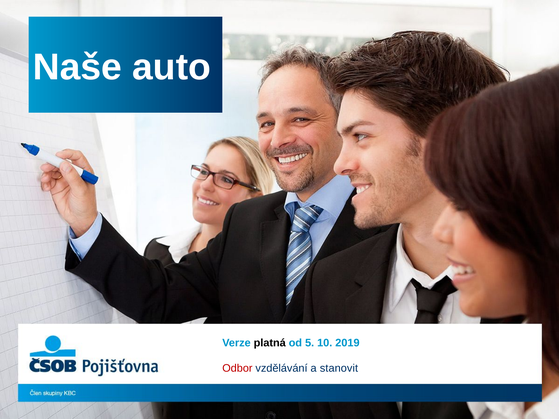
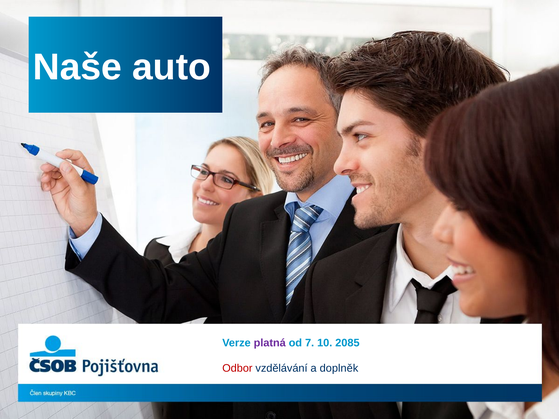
platná colour: black -> purple (270, 343)
5: 5 -> 7 (310, 343)
2019: 2019 -> 2085 (347, 343)
stanovit: stanovit -> doplněk (339, 368)
